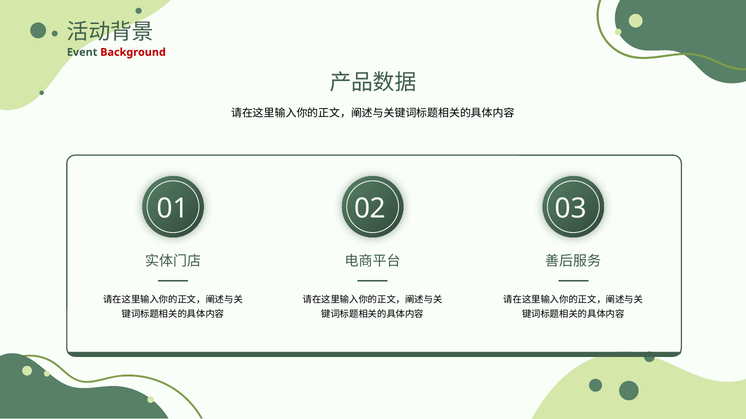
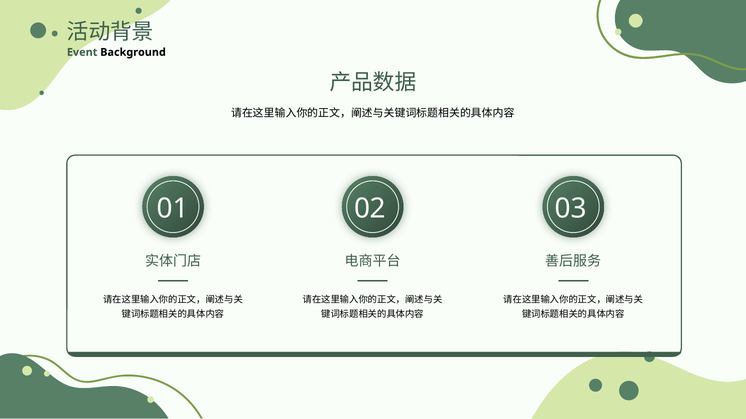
Background colour: red -> black (133, 52)
